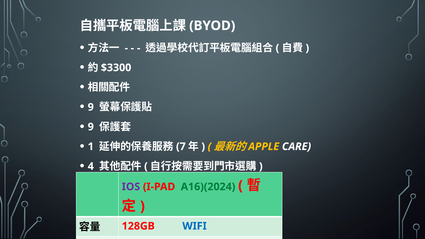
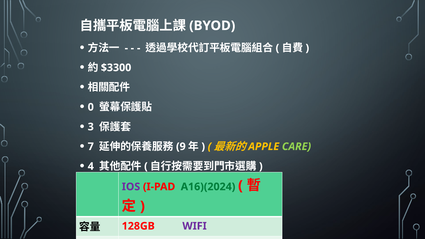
9: 9 -> 0 (91, 107)
9: 9 -> 3 (91, 127)
1: 1 -> 7 (91, 147)
7: 7 -> 9 (181, 147)
CARE colour: white -> light green (296, 147)
WIFI colour: blue -> purple (195, 226)
